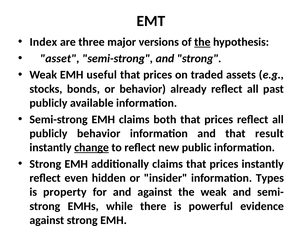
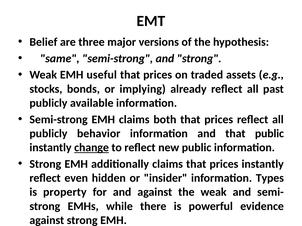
Index: Index -> Belief (43, 42)
the underline: present -> none (202, 42)
asset: asset -> same (60, 59)
or behavior: behavior -> implying (143, 89)
that result: result -> public (269, 134)
